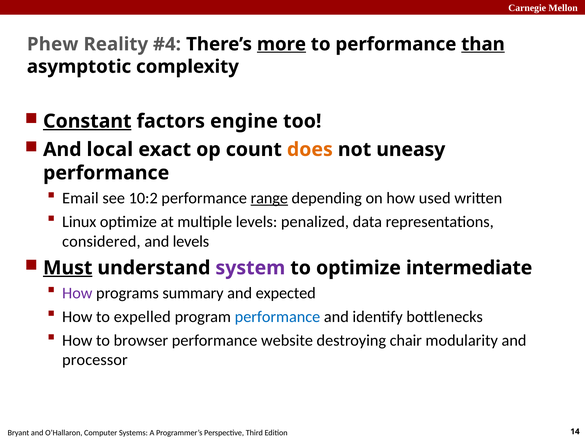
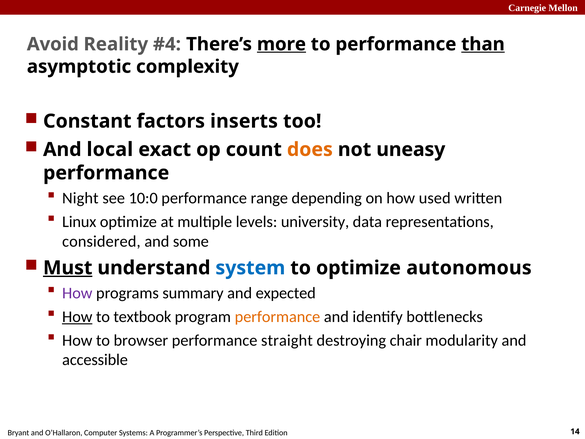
Phew: Phew -> Avoid (53, 44)
Constant underline: present -> none (87, 121)
engine: engine -> inserts (244, 121)
Email: Email -> Night (80, 198)
10:2: 10:2 -> 10:0 (143, 198)
range underline: present -> none (269, 198)
penalized: penalized -> university (315, 222)
and levels: levels -> some (191, 241)
system colour: purple -> blue (250, 268)
intermediate: intermediate -> autonomous (469, 268)
How underline: none -> present (77, 317)
expelled: expelled -> textbook (142, 317)
performance colour: blue -> orange (277, 317)
website: website -> straight (287, 340)
processor: processor -> accessible (95, 360)
